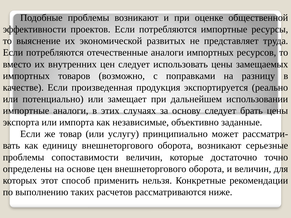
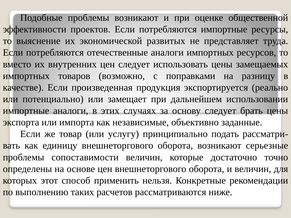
может: может -> подать (225, 134)
